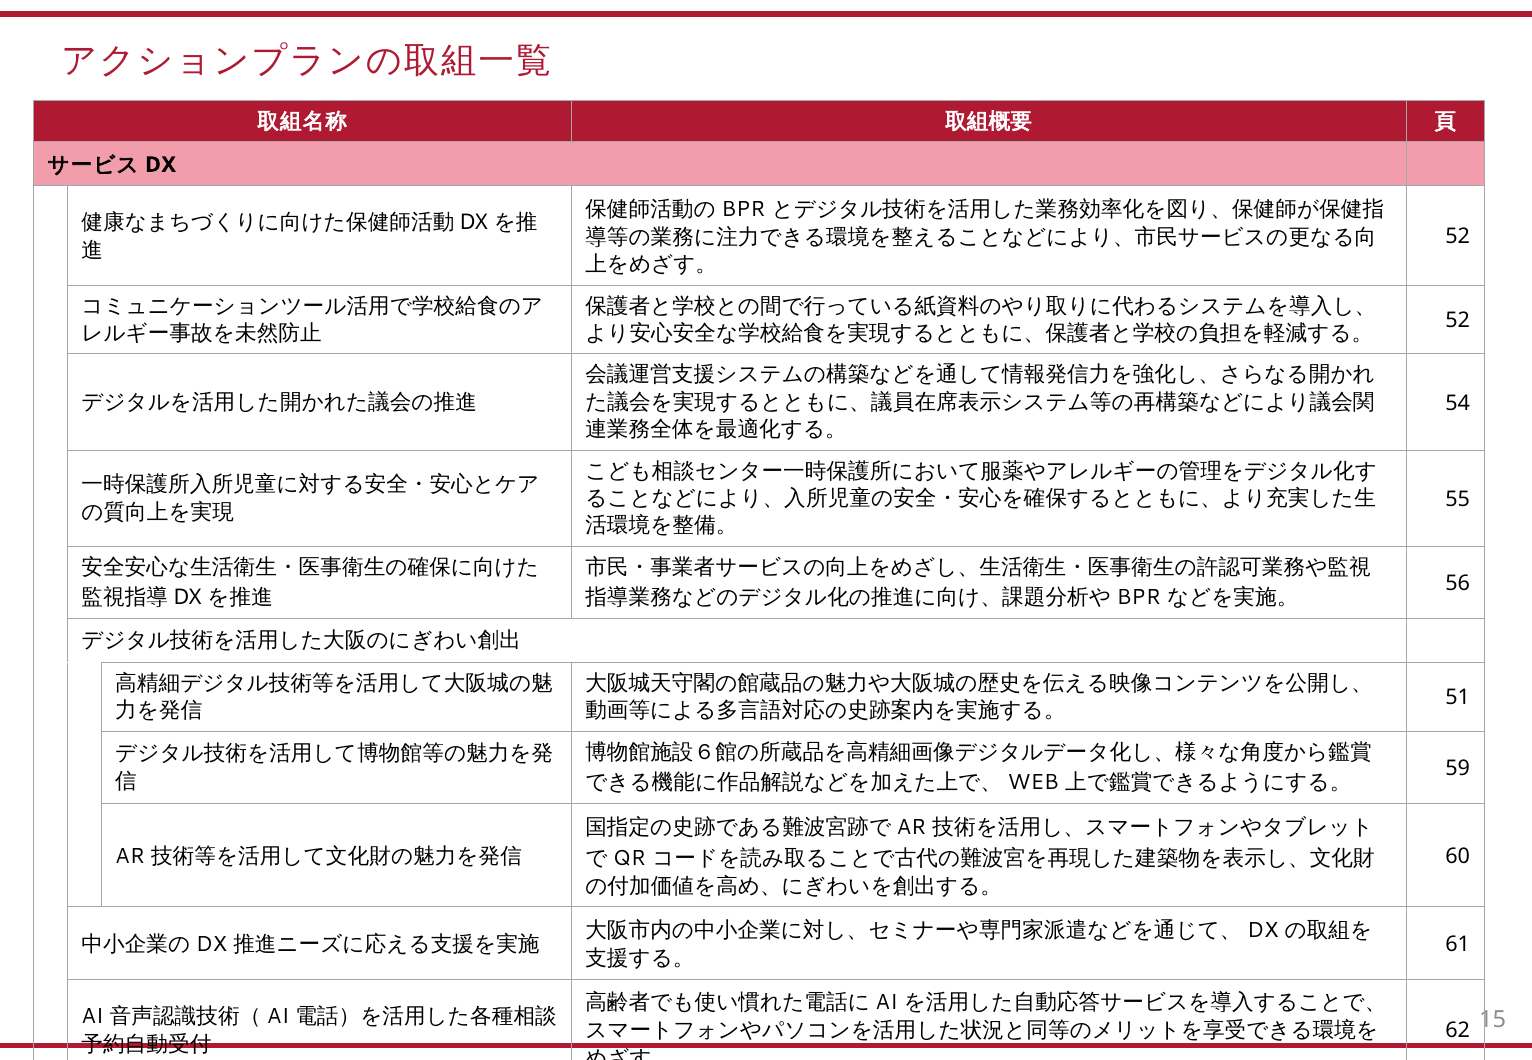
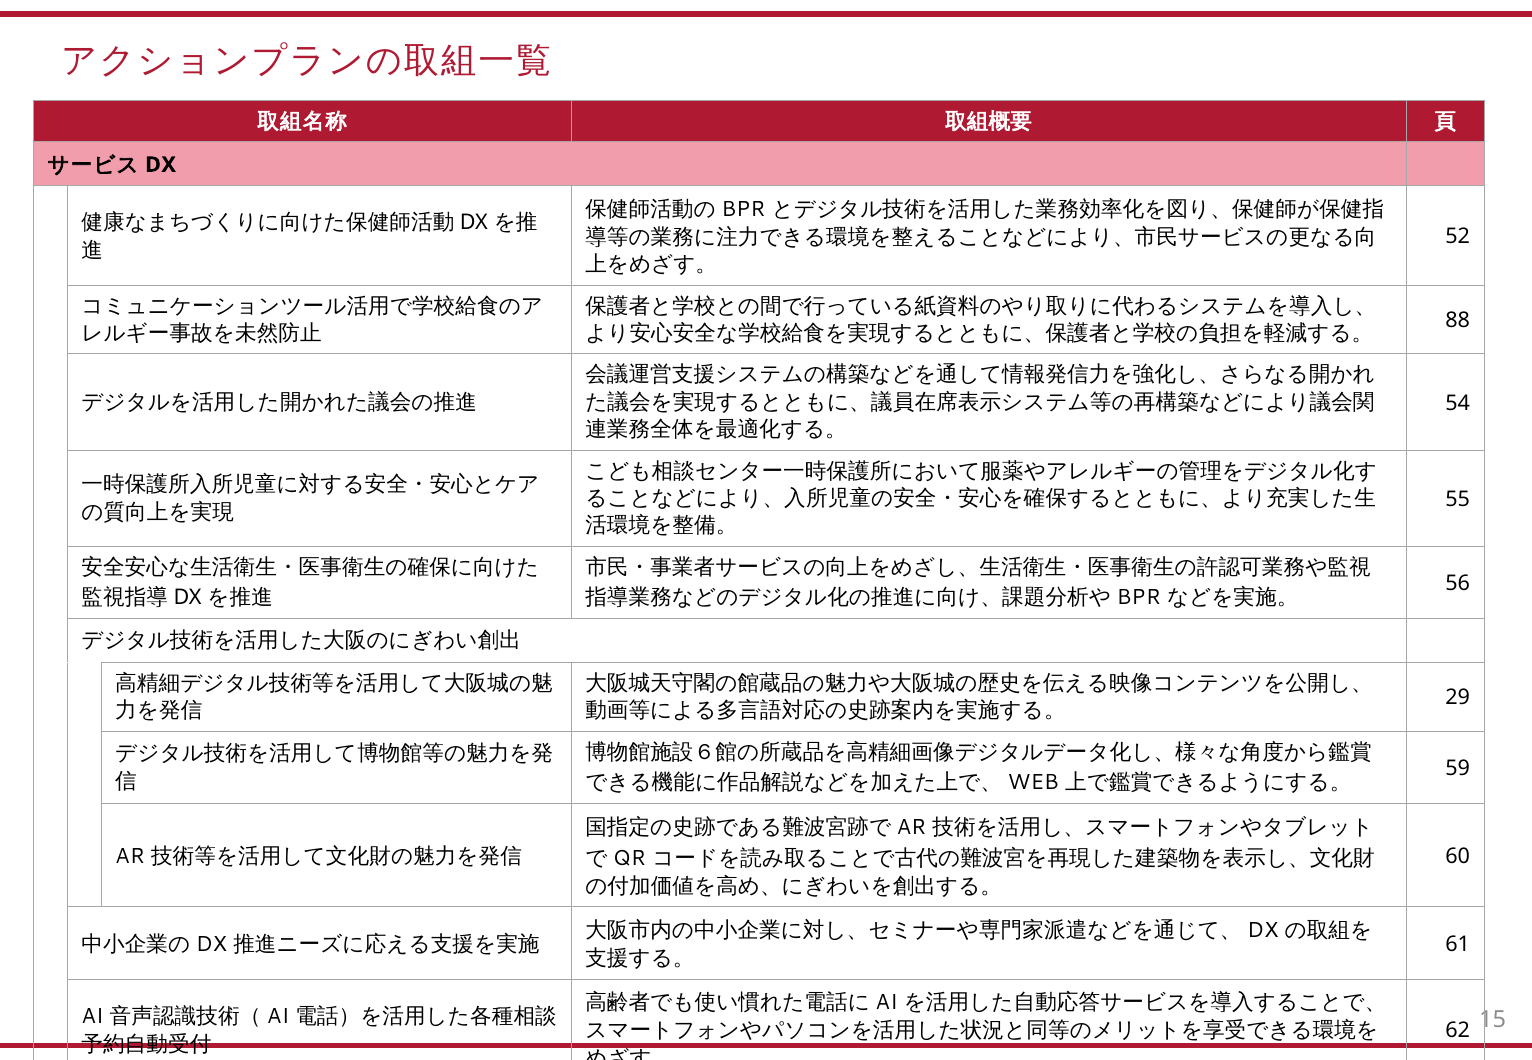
52: 52 -> 88 (1458, 321)
51: 51 -> 29 (1458, 698)
